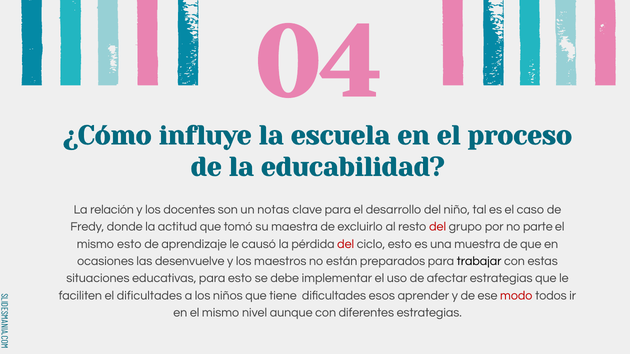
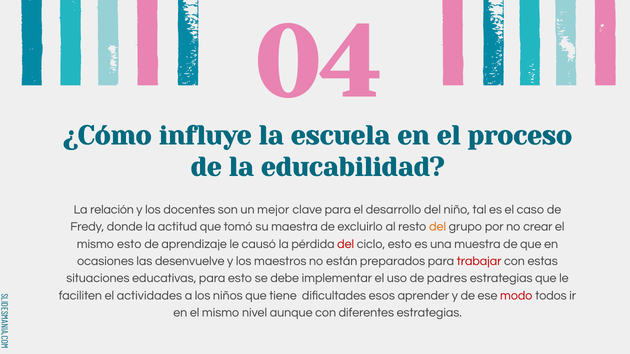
notas: notas -> mejor (273, 210)
del colour: red -> orange (438, 227)
parte: parte -> crear (538, 227)
trabajar colour: black -> red (479, 261)
afectar: afectar -> padres (447, 279)
el dificultades: dificultades -> actividades (149, 296)
